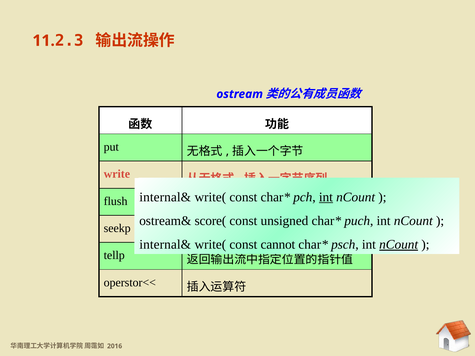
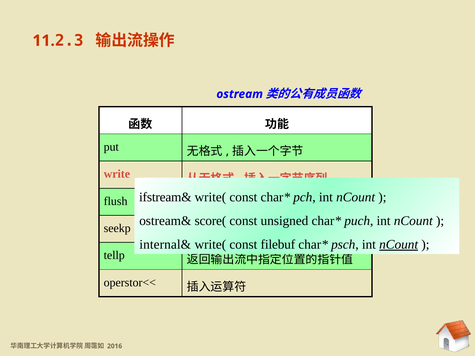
internal&: internal& -> ifstream& (165, 197)
int underline: present -> none (326, 197)
cannot: cannot -> filebuf (278, 245)
